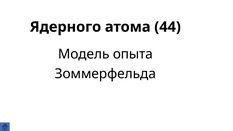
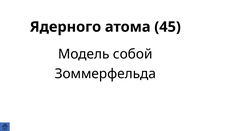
44: 44 -> 45 (168, 27)
опыта: опыта -> собой (133, 54)
